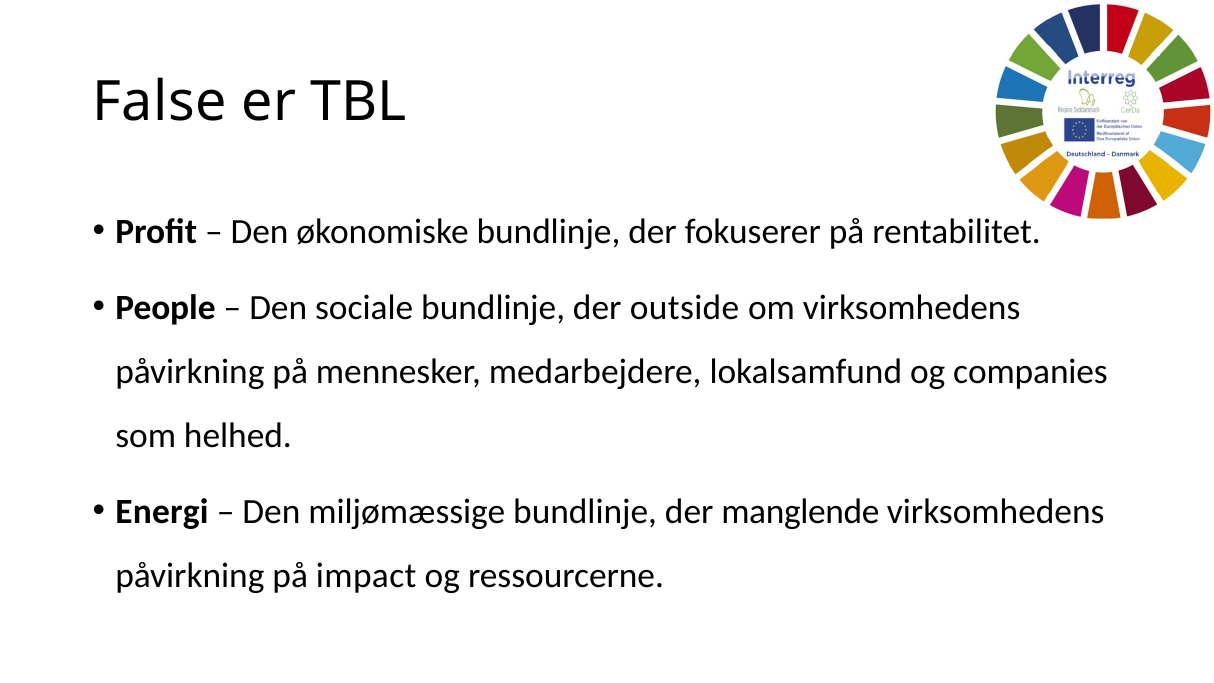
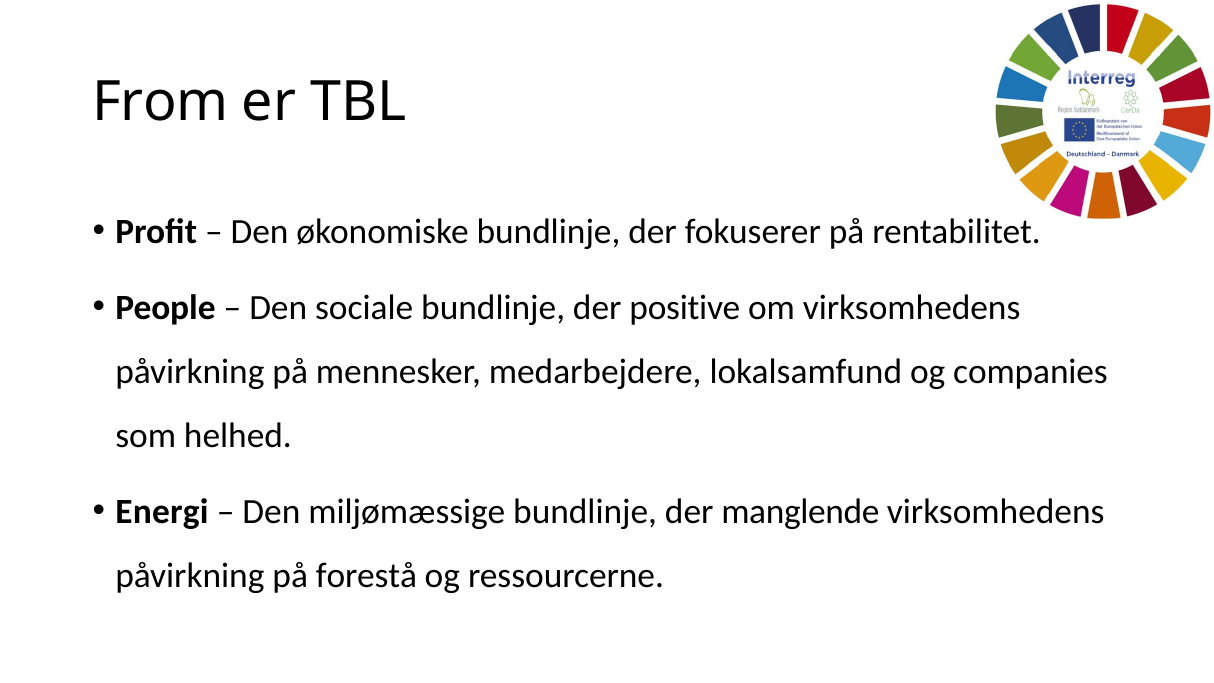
False: False -> From (160, 102)
outside: outside -> positive (685, 308)
impact: impact -> forestå (366, 575)
